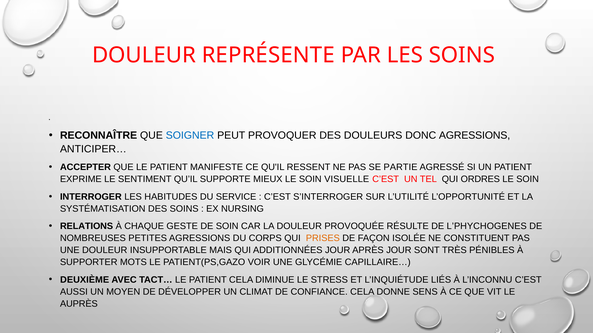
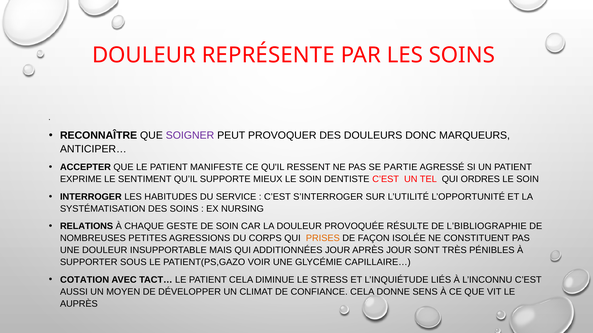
SOIGNER colour: blue -> purple (190, 136)
DONC AGRESSIONS: AGRESSIONS -> MARQUEURS (475, 136)
VISUELLE: VISUELLE -> DENTISTE (347, 180)
L’PHYCHOGENES: L’PHYCHOGENES -> L’BIBLIOGRAPHIE (487, 227)
MOTS: MOTS -> SOUS (133, 263)
DEUXIÈME: DEUXIÈME -> COTATION (85, 280)
